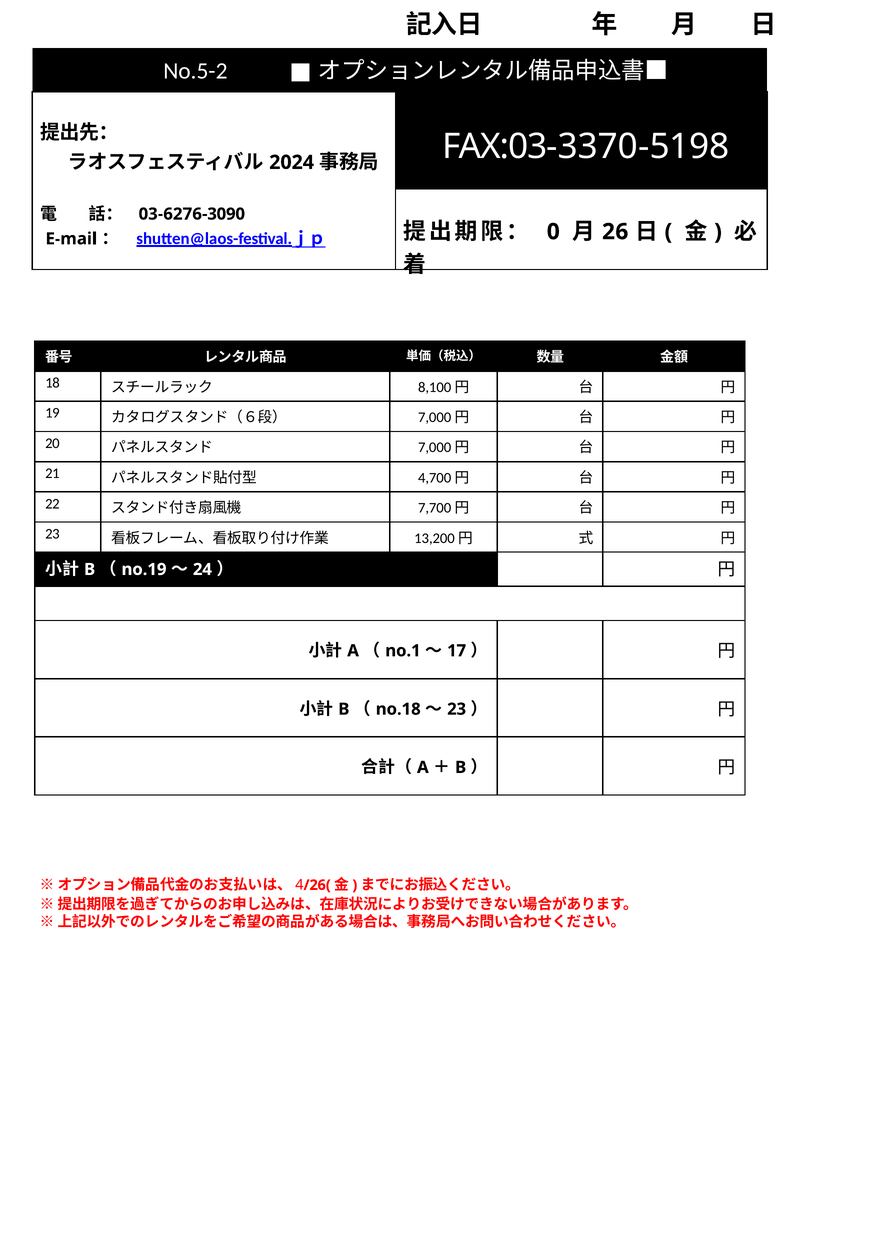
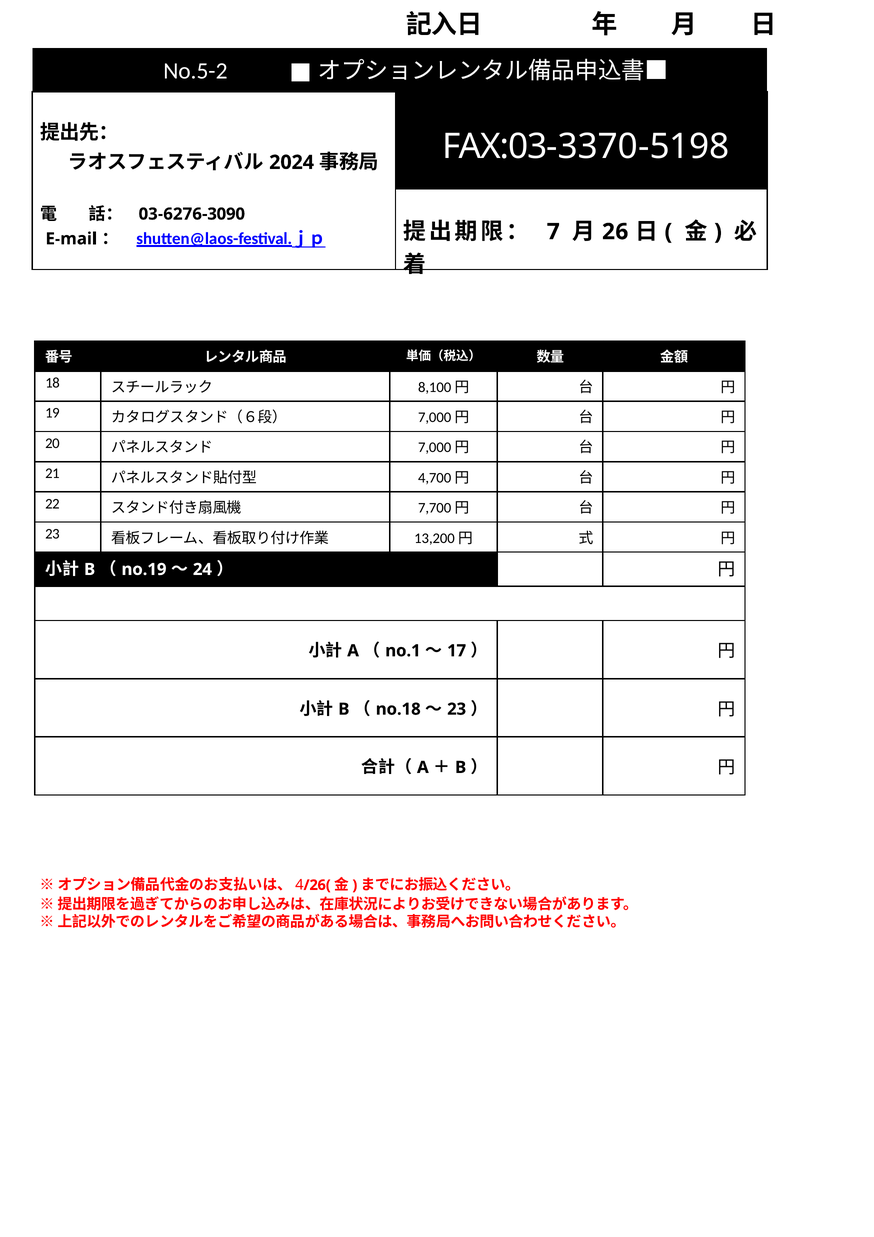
0: 0 -> 7 (553, 232)
